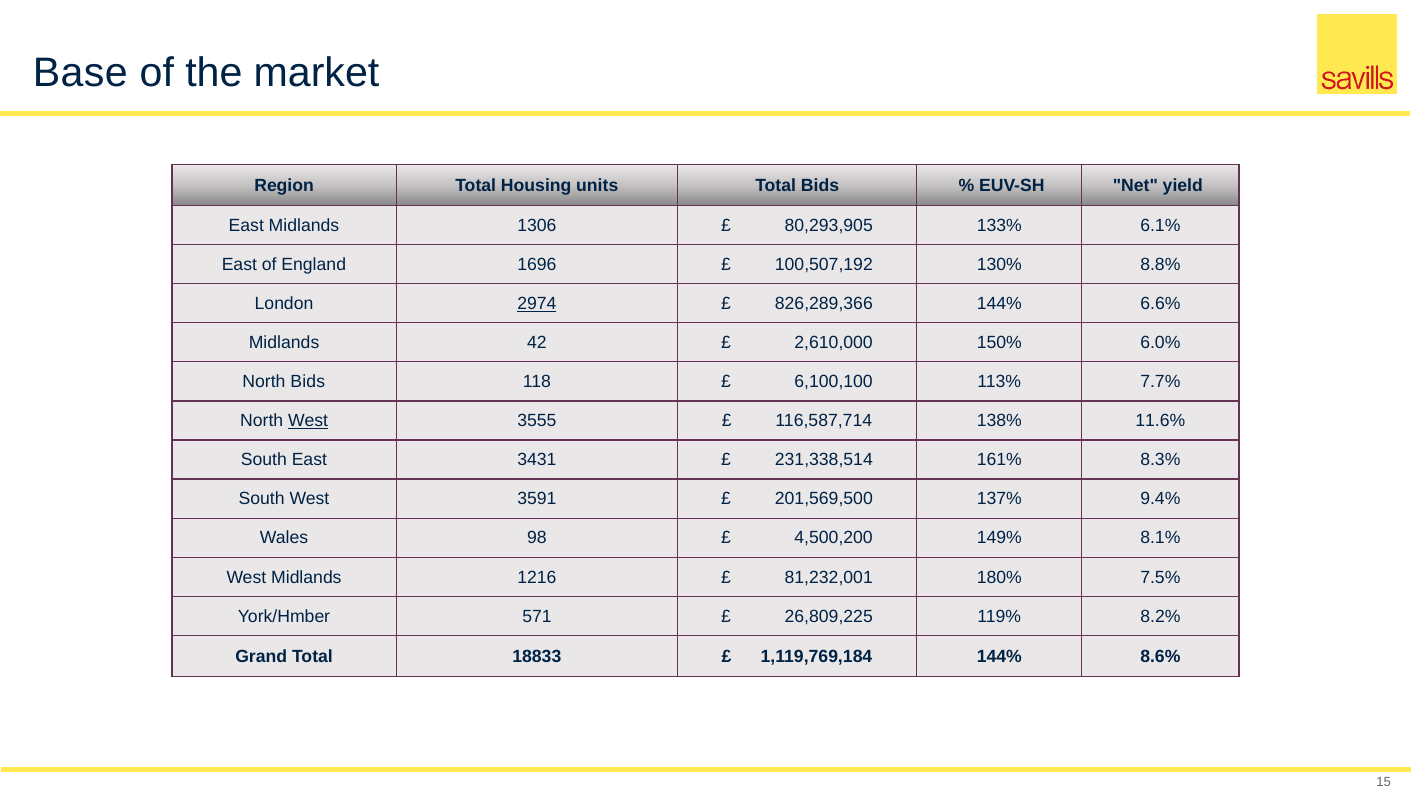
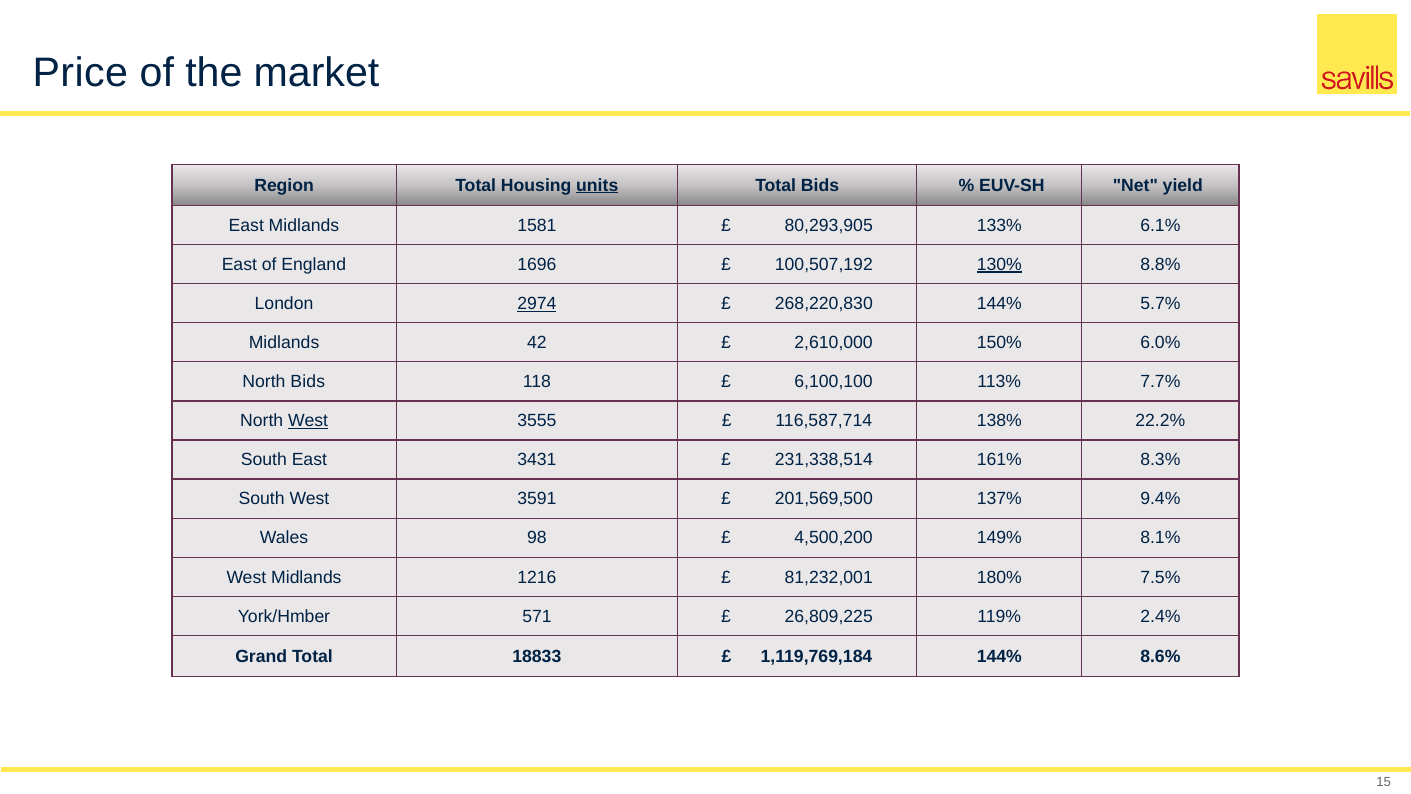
Base: Base -> Price (80, 73)
units underline: none -> present (597, 185)
1306: 1306 -> 1581 (537, 225)
130% underline: none -> present (999, 264)
826,289,366: 826,289,366 -> 268,220,830 (824, 303)
6.6%: 6.6% -> 5.7% (1160, 303)
11.6%: 11.6% -> 22.2% (1160, 421)
8.2%: 8.2% -> 2.4% (1160, 616)
